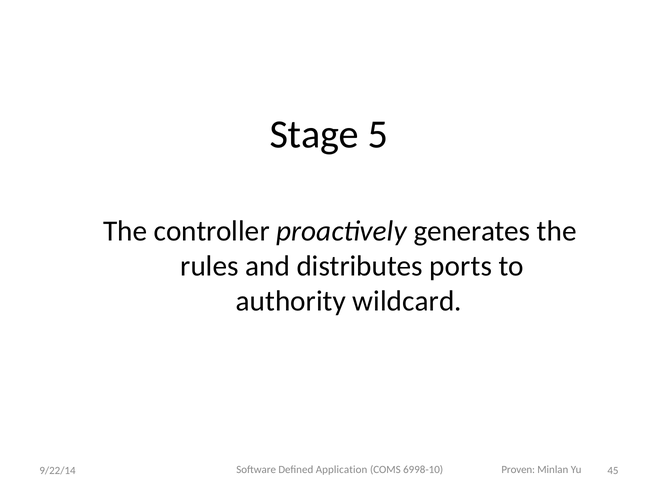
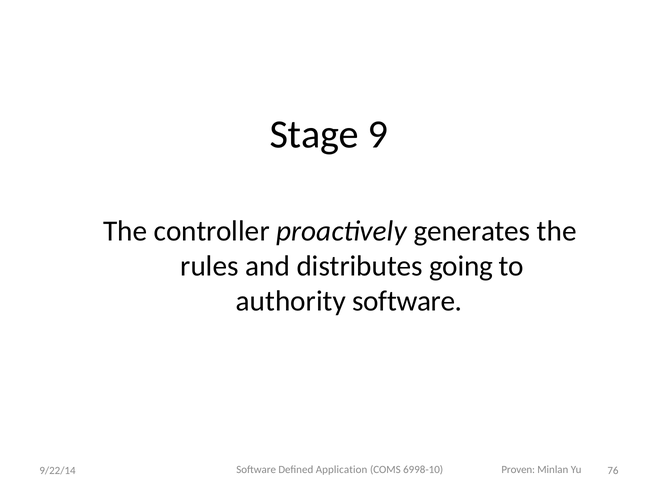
5: 5 -> 9 (378, 134)
ports: ports -> going (461, 266)
authority wildcard: wildcard -> software (407, 301)
45: 45 -> 76 (613, 471)
